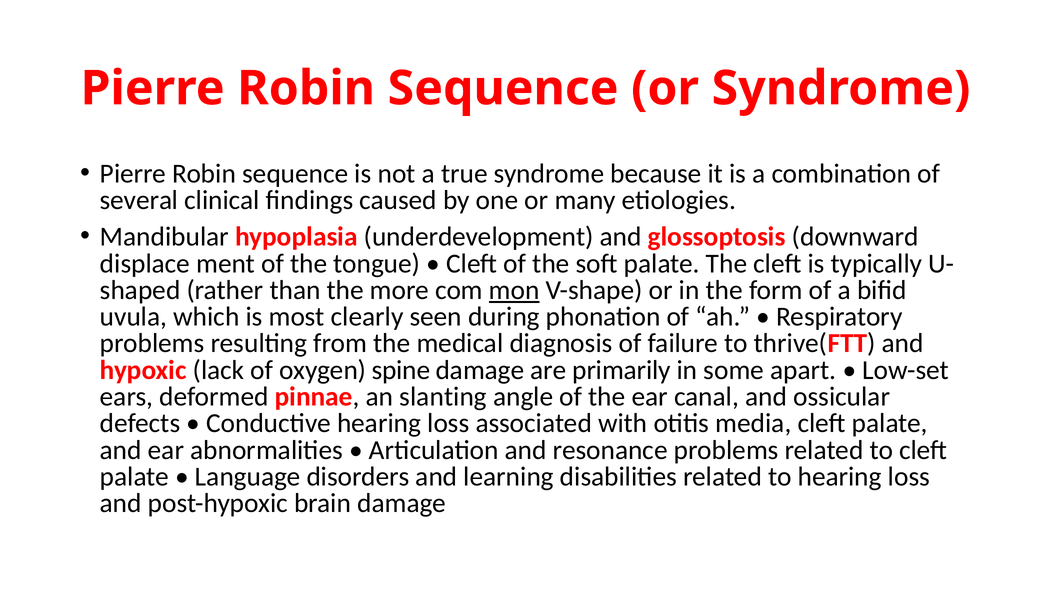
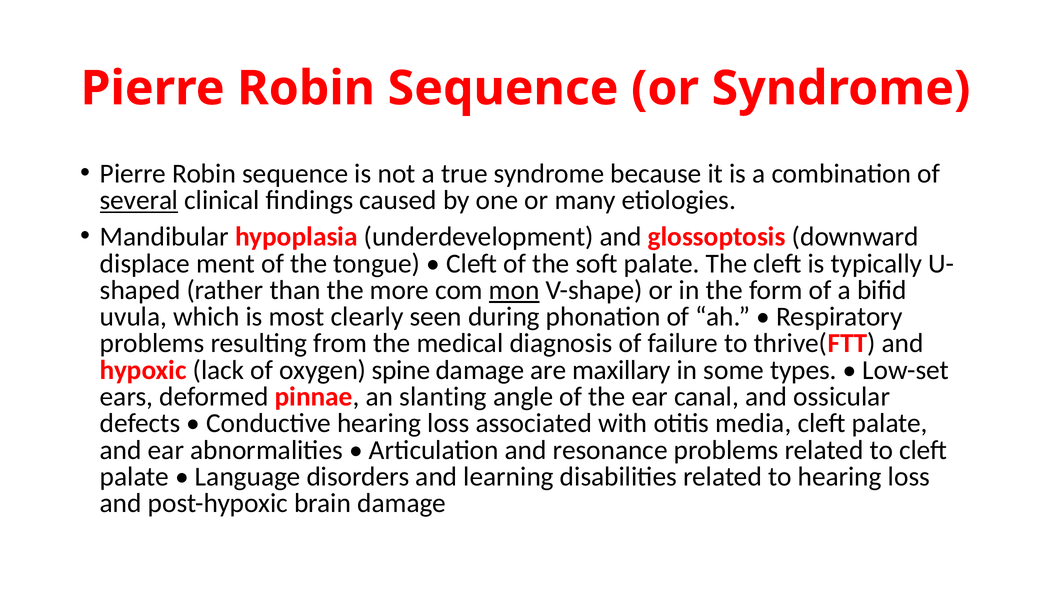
several underline: none -> present (139, 200)
primarily: primarily -> maxillary (622, 370)
apart: apart -> types (803, 370)
